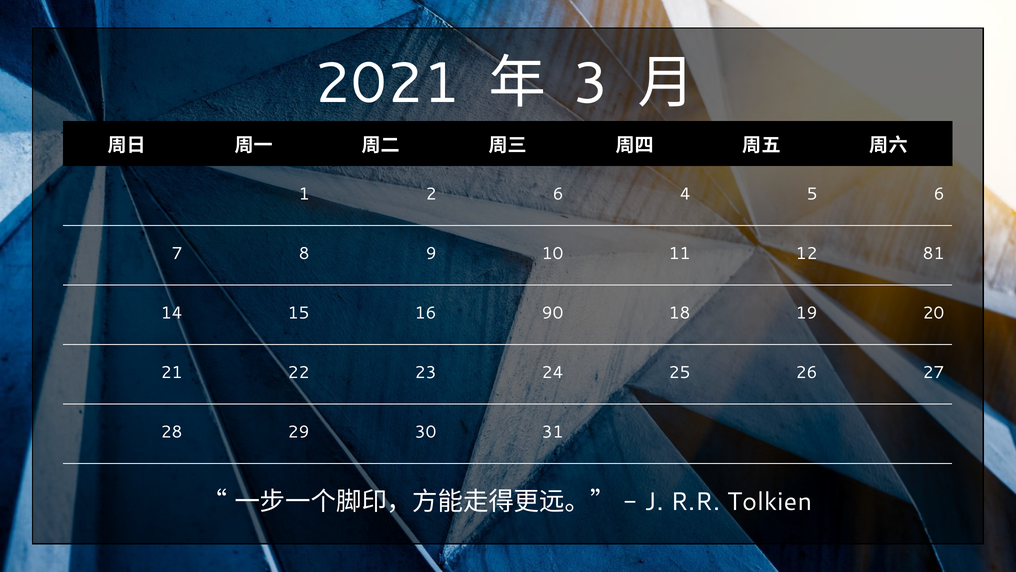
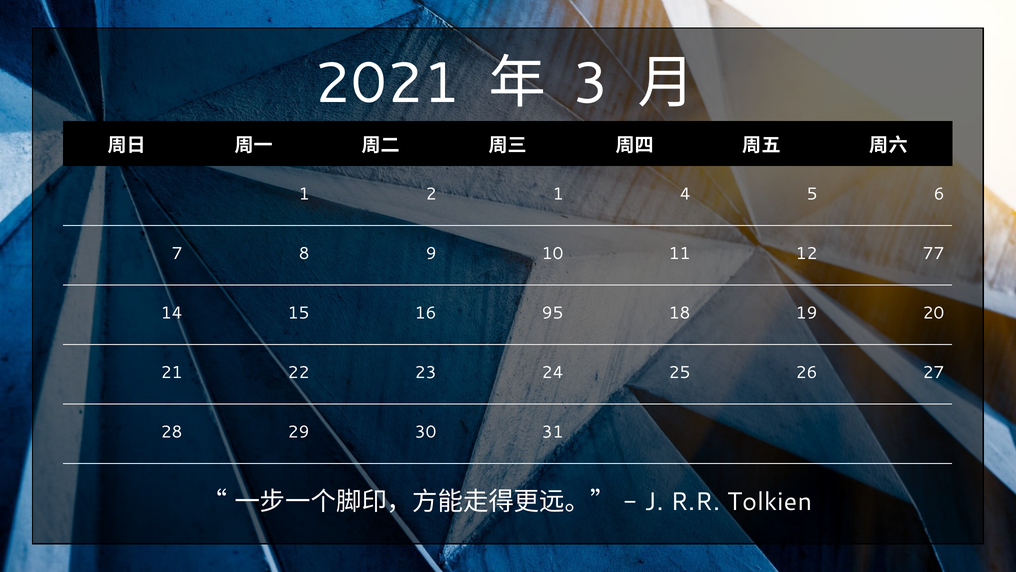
2 6: 6 -> 1 (558, 194)
81: 81 -> 77 (934, 253)
90: 90 -> 95 (553, 313)
